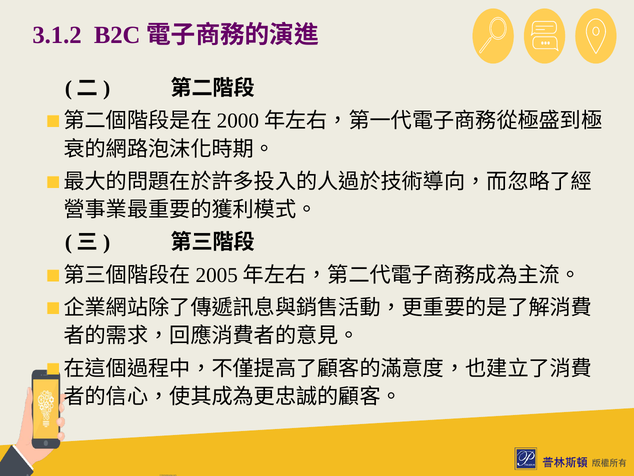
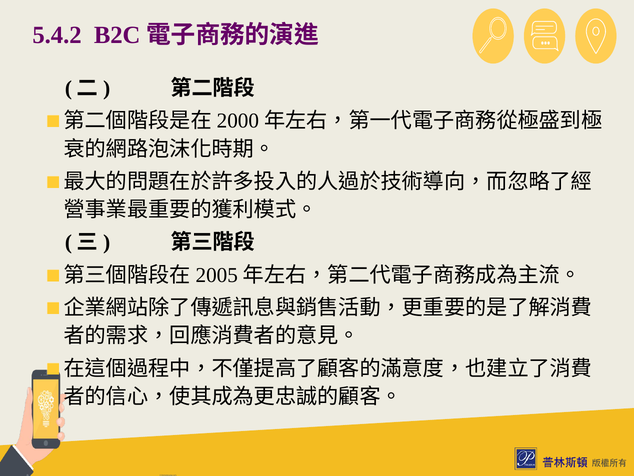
3.1.2: 3.1.2 -> 5.4.2 (57, 35)
